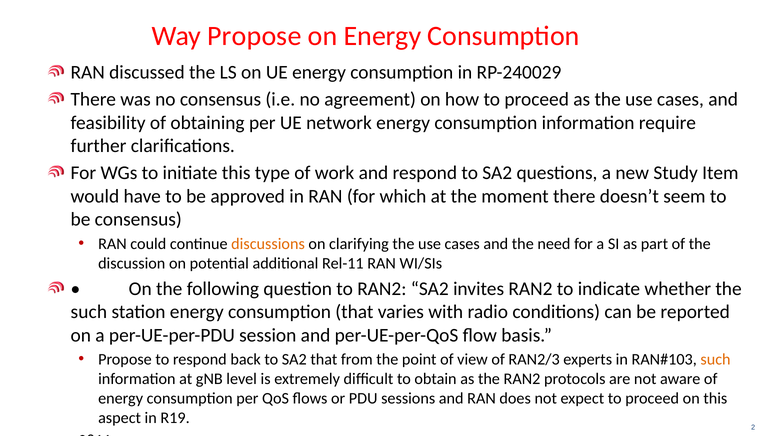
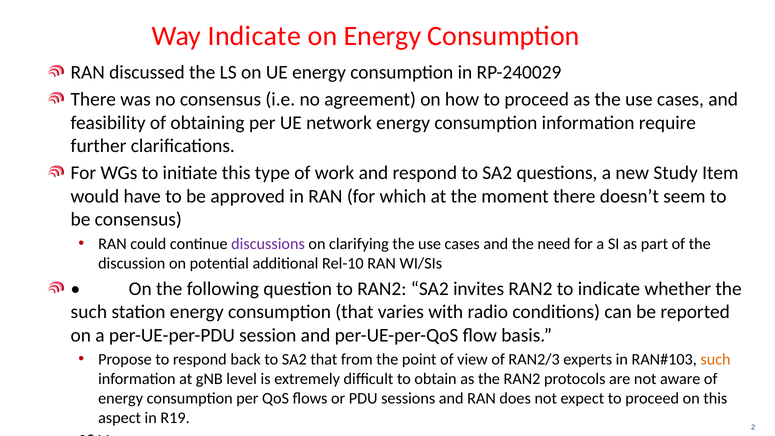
Way Propose: Propose -> Indicate (254, 36)
discussions colour: orange -> purple (268, 244)
Rel-11: Rel-11 -> Rel-10 (343, 263)
